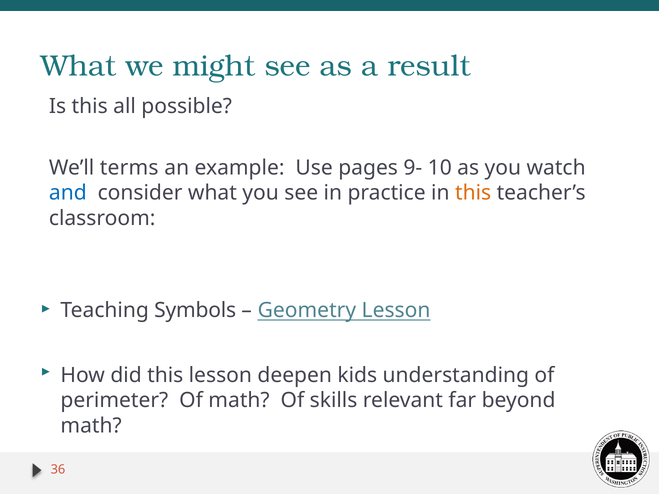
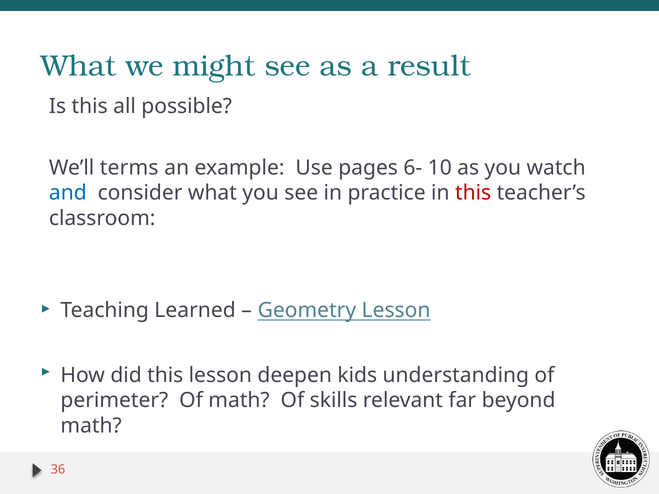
9-: 9- -> 6- (413, 168)
this colour: orange -> red (473, 193)
Symbols: Symbols -> Learned (195, 310)
